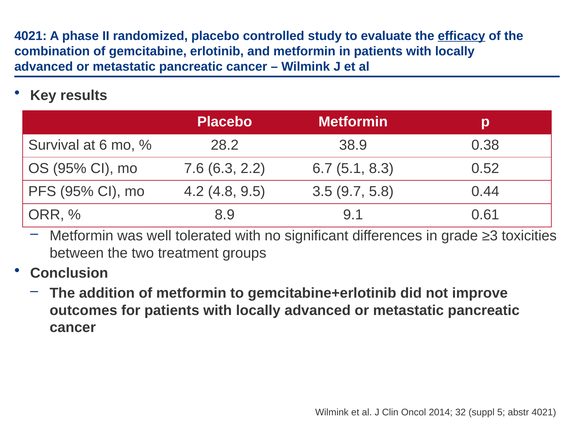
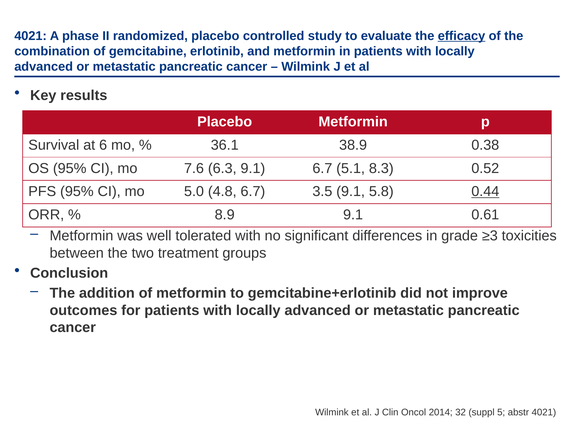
28.2: 28.2 -> 36.1 (225, 145)
6.3 2.2: 2.2 -> 9.1 (253, 169)
4.2: 4.2 -> 5.0 (194, 192)
4.8 9.5: 9.5 -> 6.7 (253, 192)
3.5 9.7: 9.7 -> 9.1 (351, 192)
0.44 underline: none -> present (485, 192)
